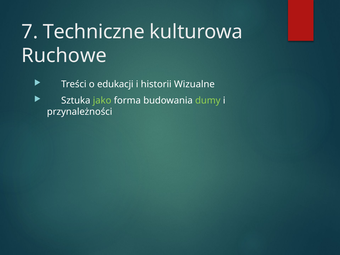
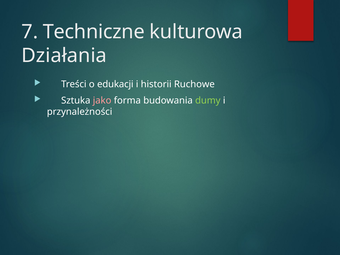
Ruchowe: Ruchowe -> Działania (64, 56)
Wizualne: Wizualne -> Ruchowe (194, 84)
jako colour: light green -> pink (102, 100)
